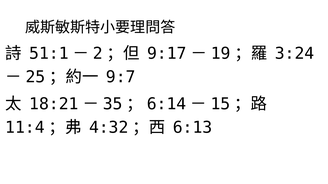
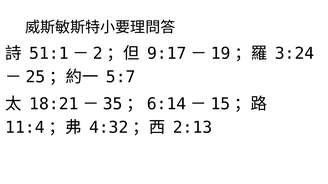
9:7: 9:7 -> 5:7 (121, 77)
6:13: 6:13 -> 2:13 (193, 128)
